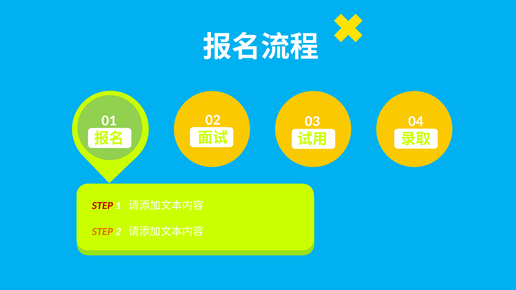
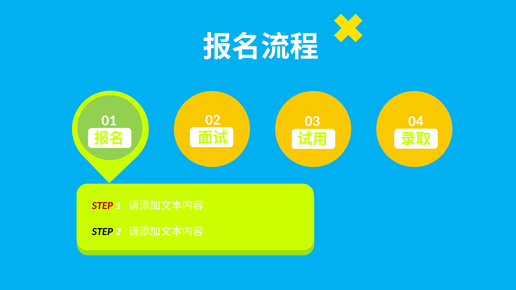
STEP colour: orange -> black (102, 232)
